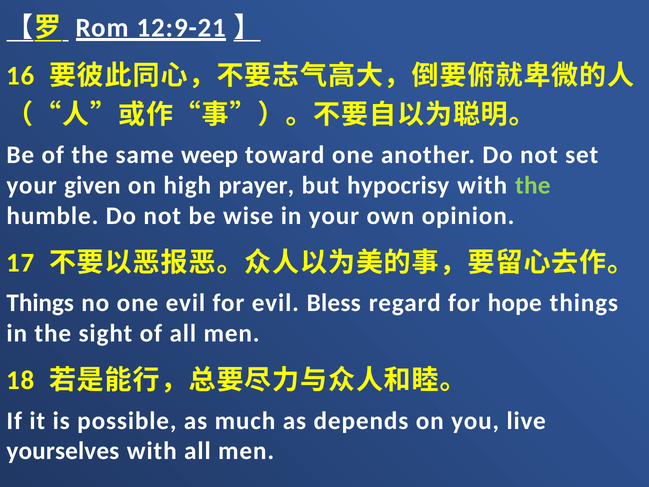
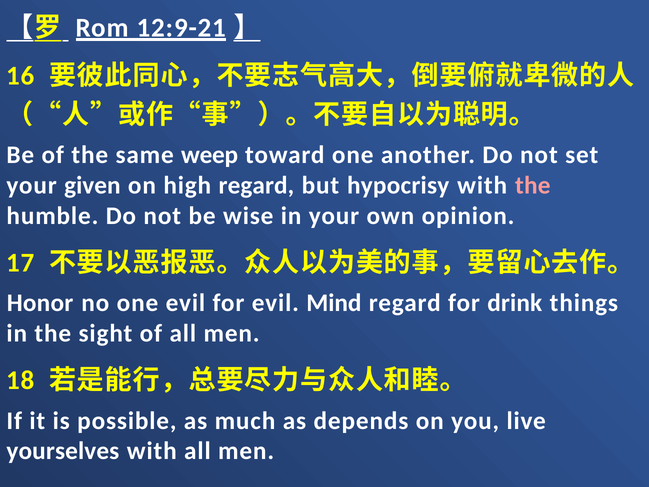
high prayer: prayer -> regard (256, 185)
the colour: light green -> pink (533, 185)
Things: Things -> Honor (40, 303)
Bless: Bless -> Mind (334, 303)
hope: hope -> drink (515, 303)
